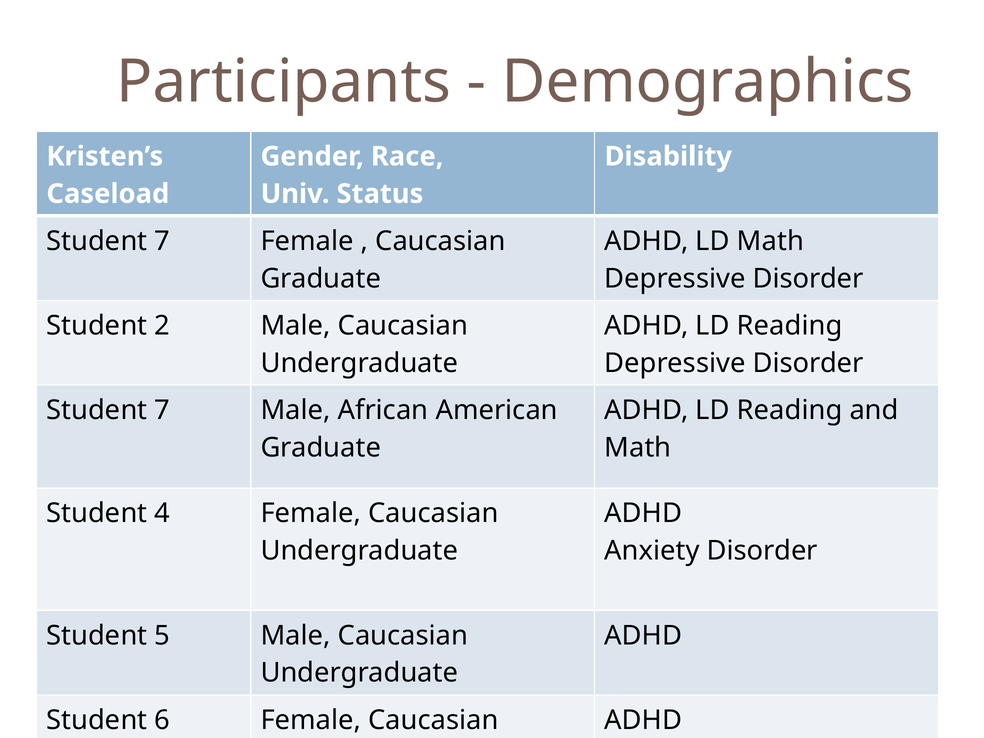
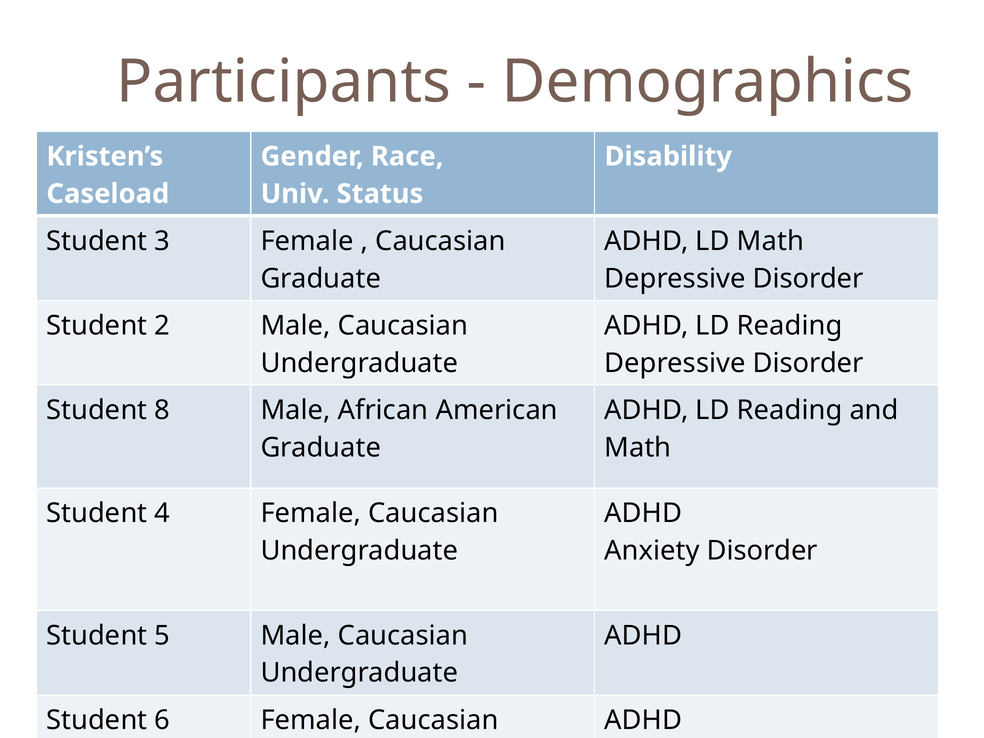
7: 7 -> 3 (162, 241)
7: 7 -> 8 (162, 410)
